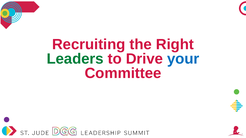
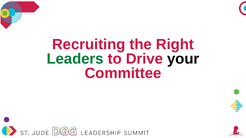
your colour: blue -> black (183, 59)
